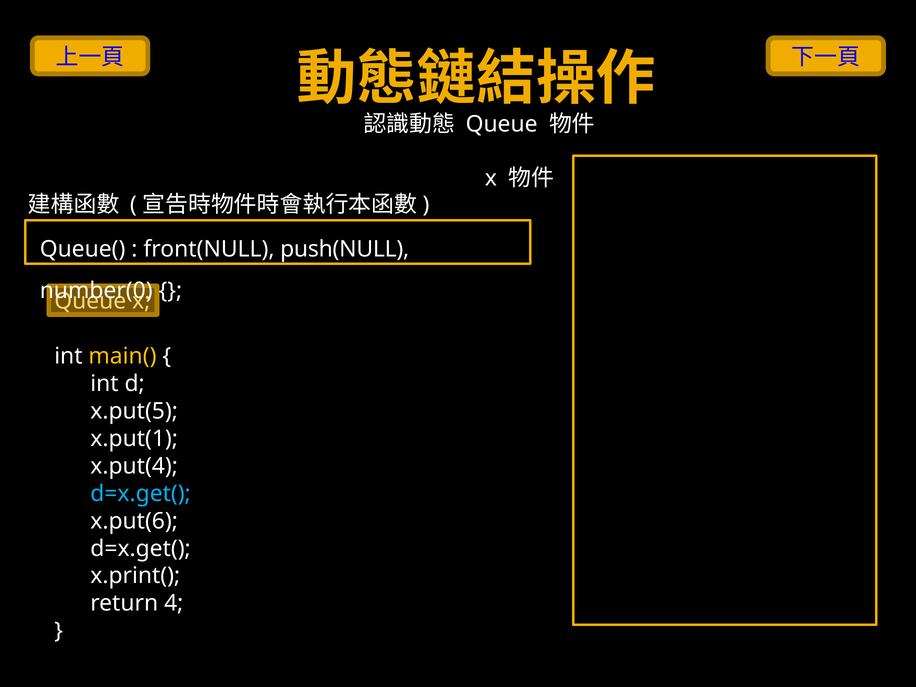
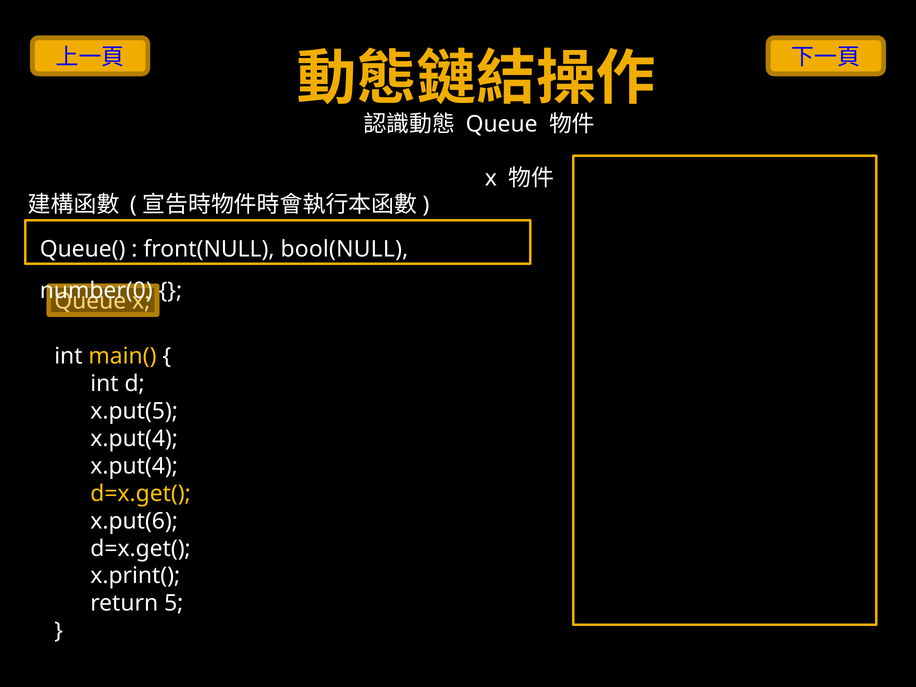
push(NULL: push(NULL -> bool(NULL (344, 249)
x.put(1: x.put(1 -> x.put(4 (134, 439)
d=x.get( colour: light blue -> yellow (141, 494)
4: 4 -> 5 (174, 603)
